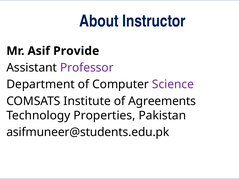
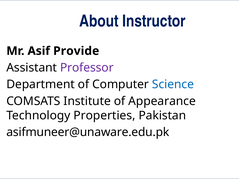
Science colour: purple -> blue (173, 84)
Agreements: Agreements -> Appearance (162, 101)
asifmuneer@students.edu.pk: asifmuneer@students.edu.pk -> asifmuneer@unaware.edu.pk (88, 132)
